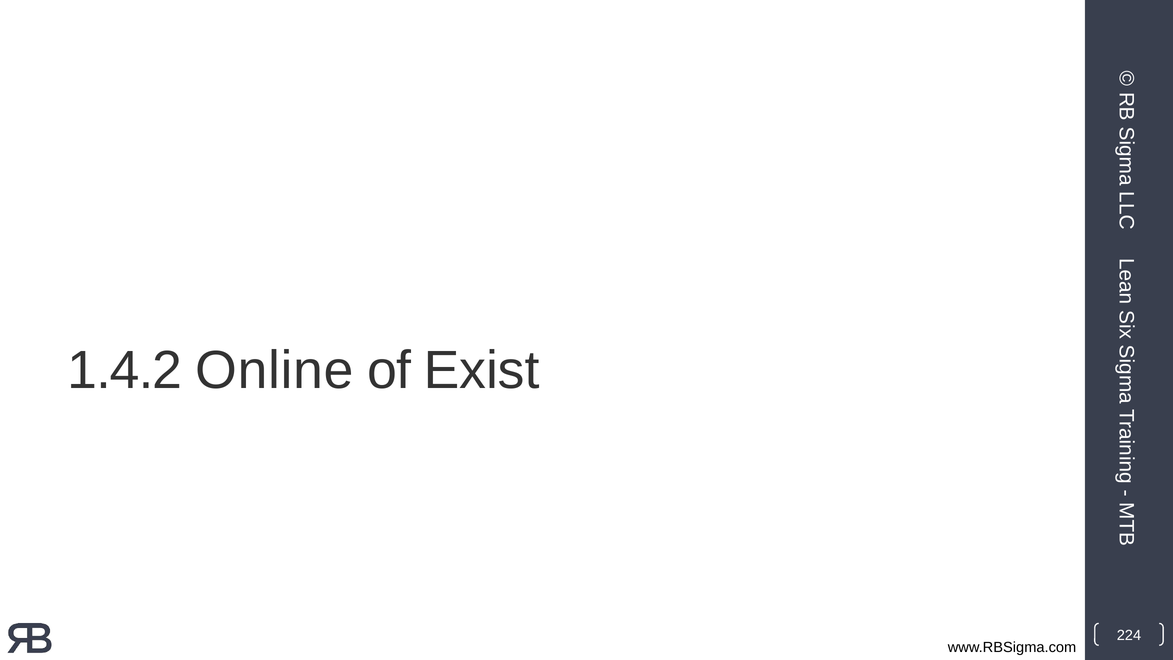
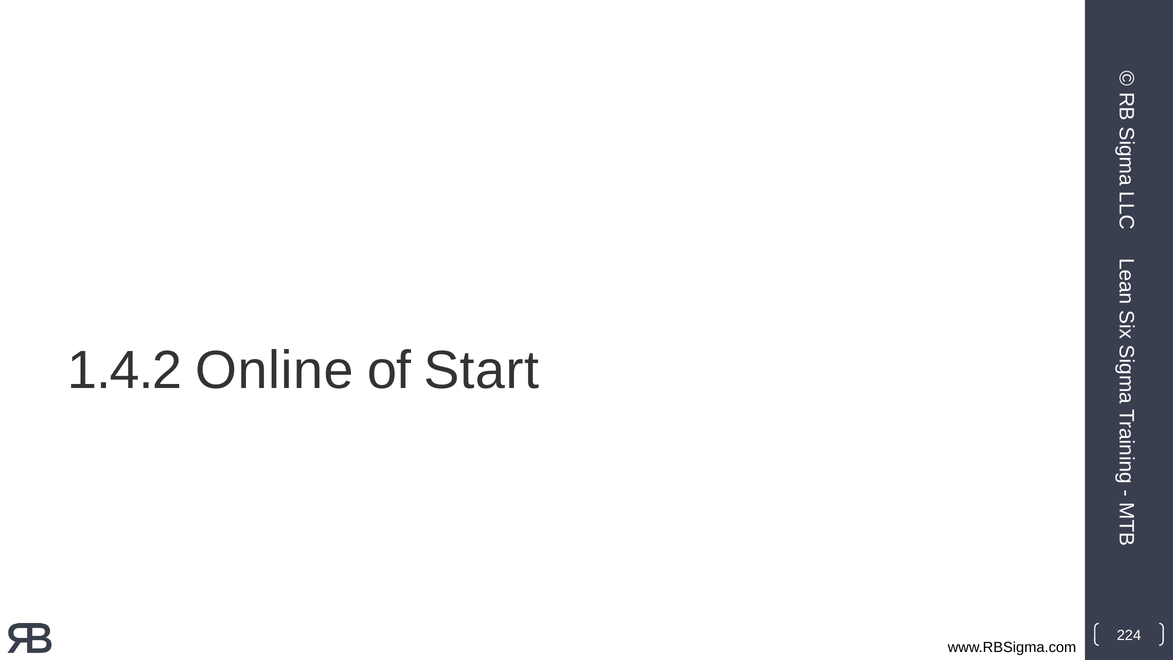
Exist: Exist -> Start (481, 371)
